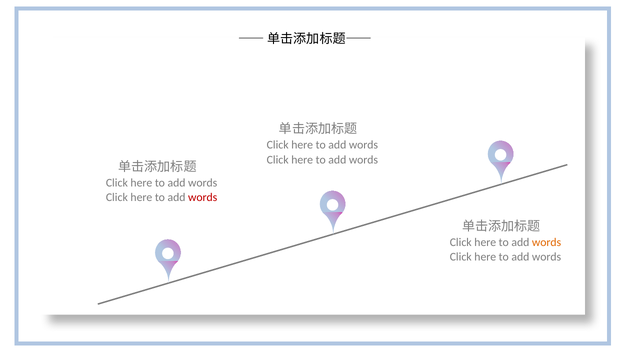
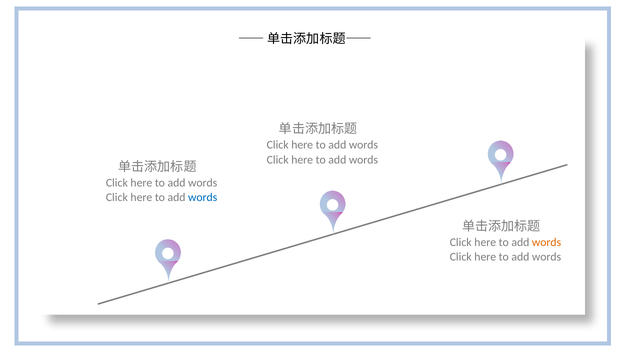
words colour: red -> blue (203, 198)
